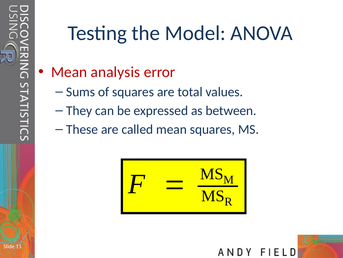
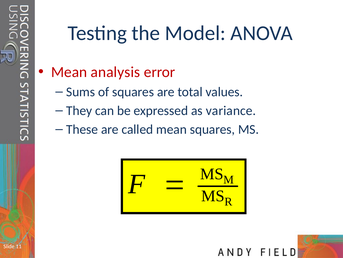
between: between -> variance (231, 110)
